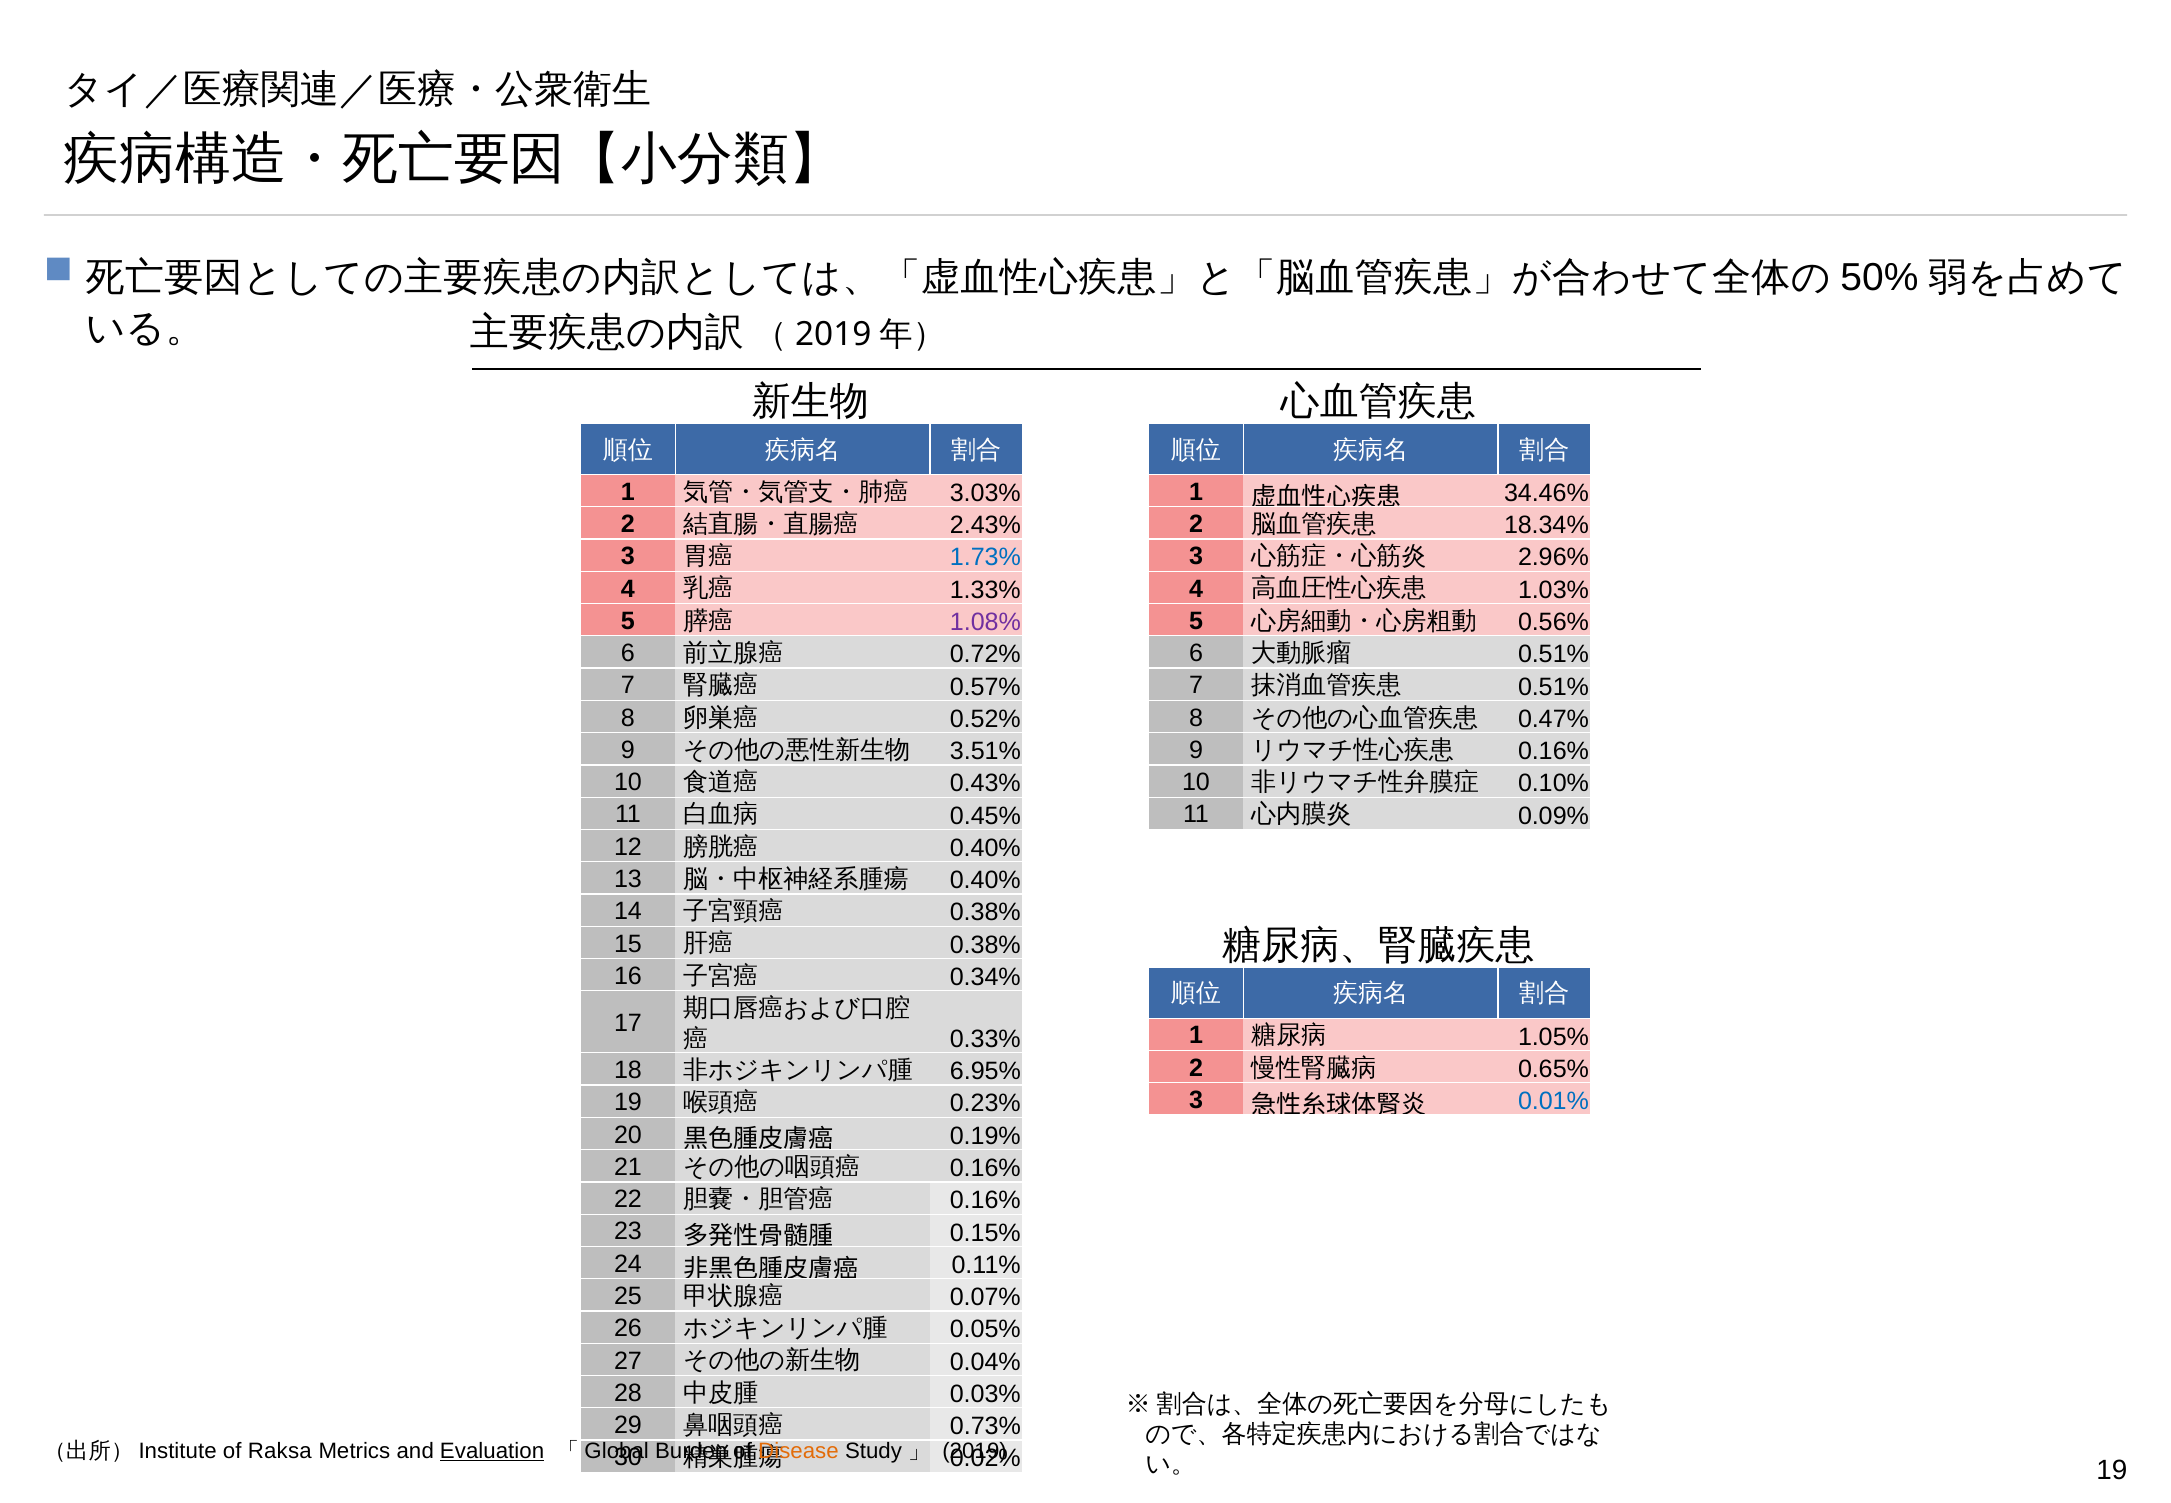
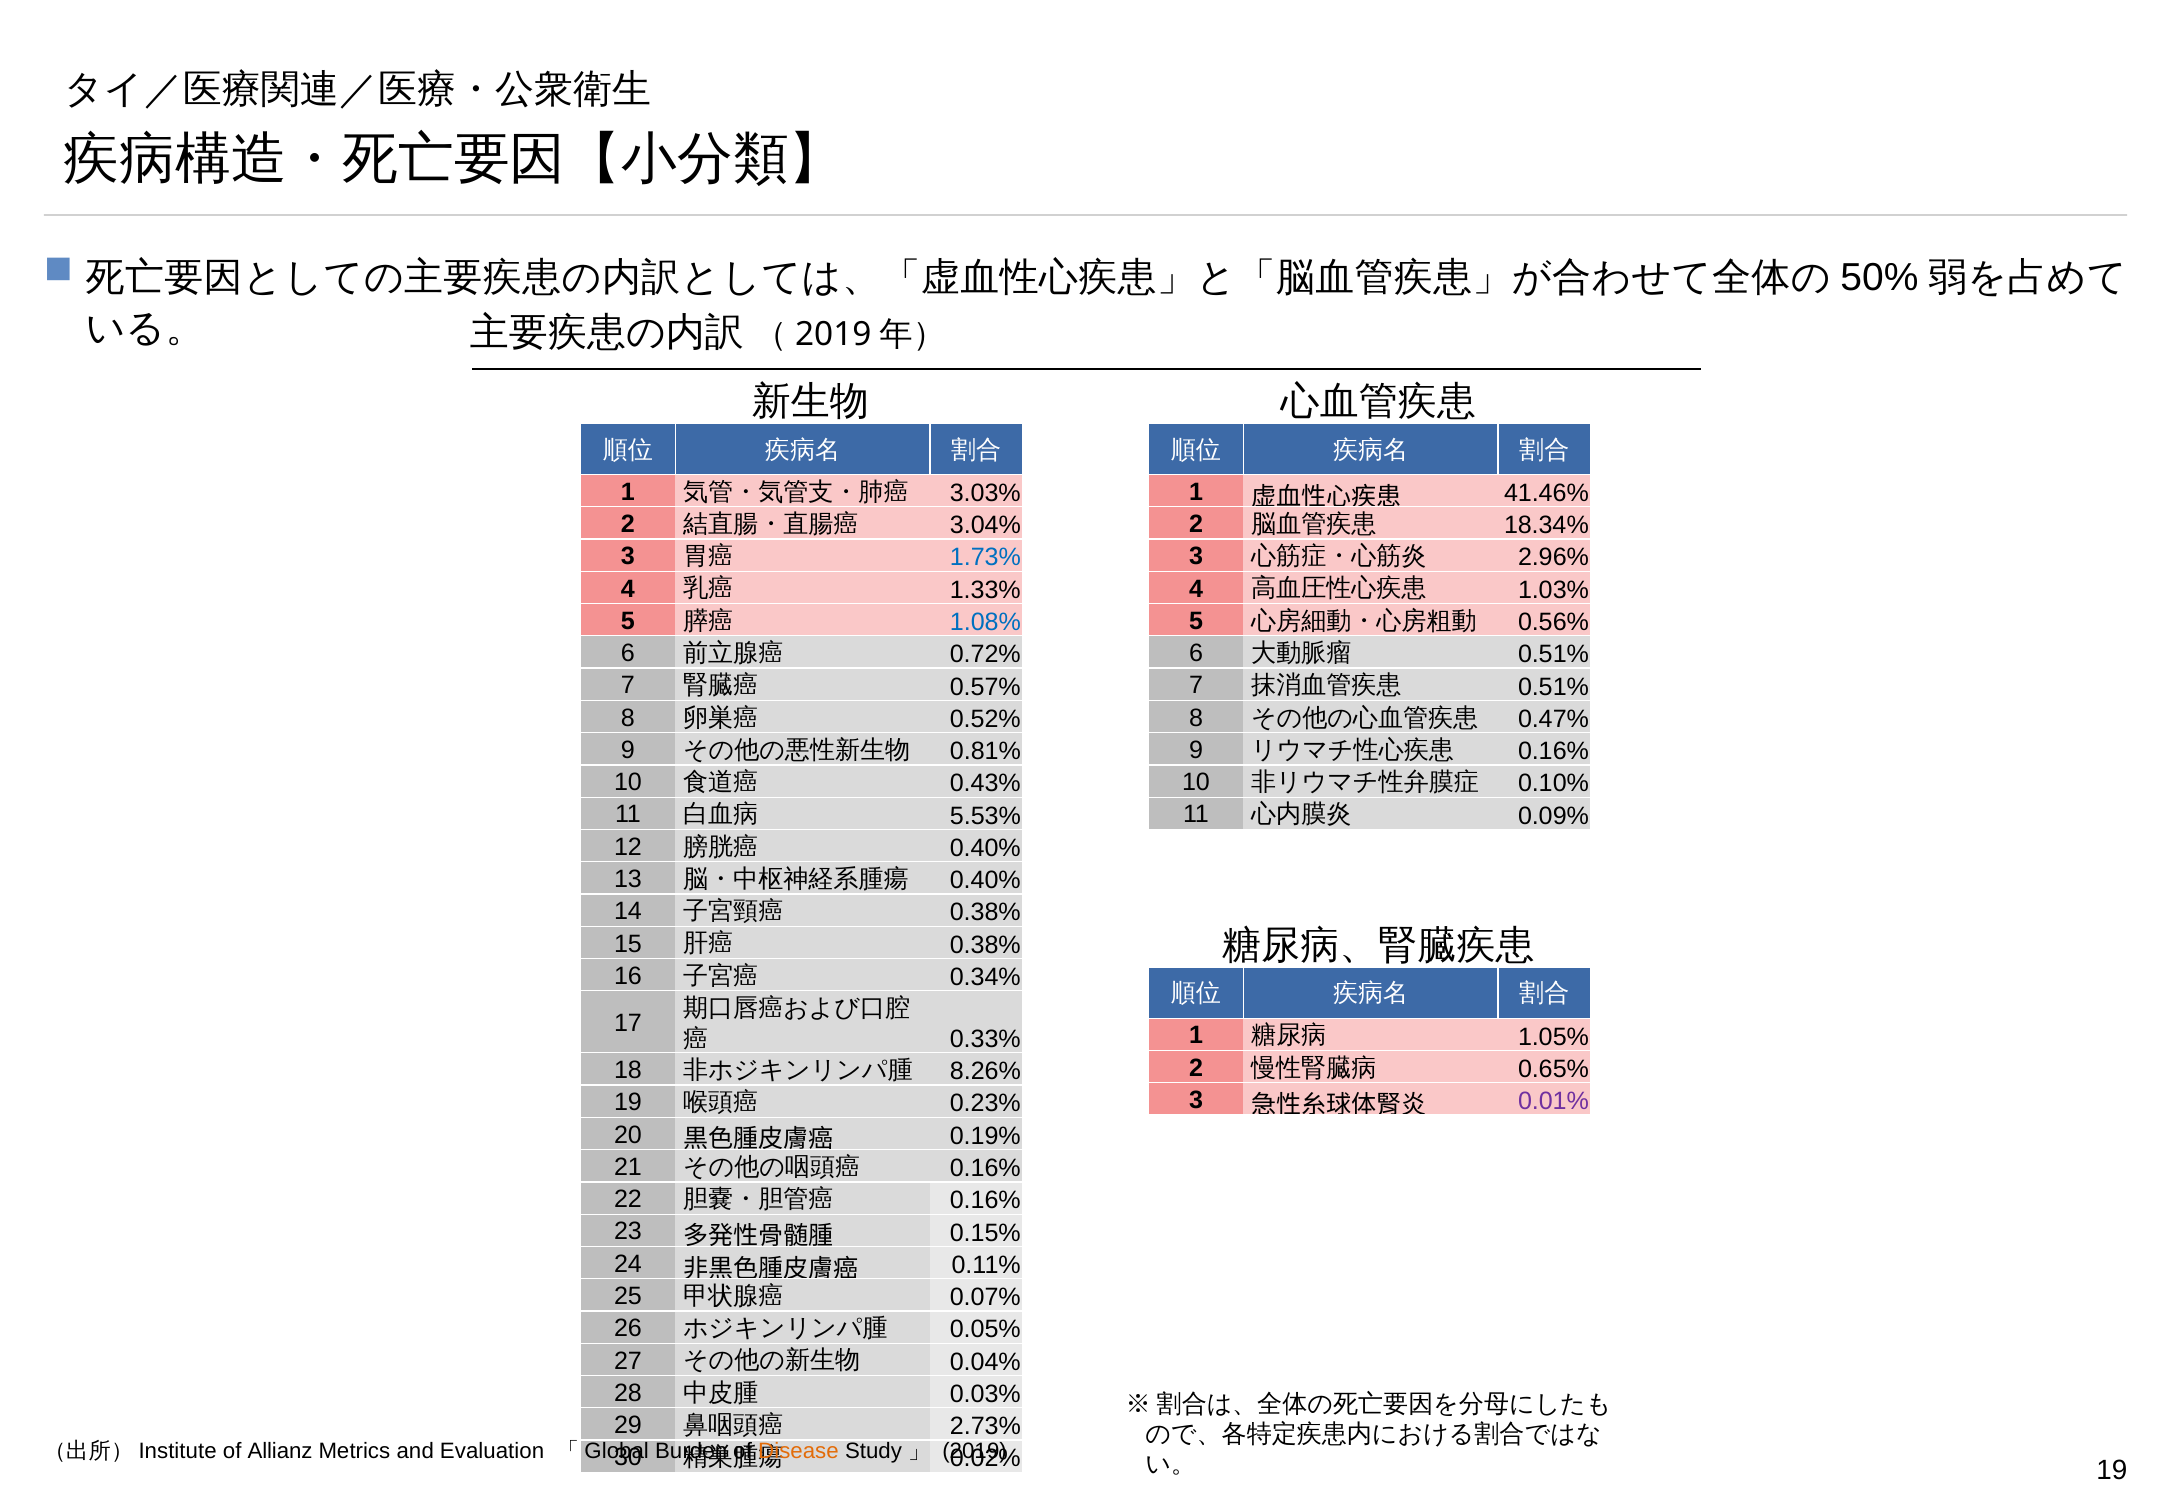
34.46%: 34.46% -> 41.46% (1546, 493)
2.43%: 2.43% -> 3.04% (985, 525)
1.08% colour: purple -> blue (985, 622)
3.51%: 3.51% -> 0.81% (985, 751)
0.45%: 0.45% -> 5.53% (985, 816)
6.95%: 6.95% -> 8.26% (985, 1071)
0.01% colour: blue -> purple (1553, 1101)
0.73%: 0.73% -> 2.73% (985, 1426)
Raksa: Raksa -> Allianz (280, 1451)
Evaluation underline: present -> none (492, 1451)
